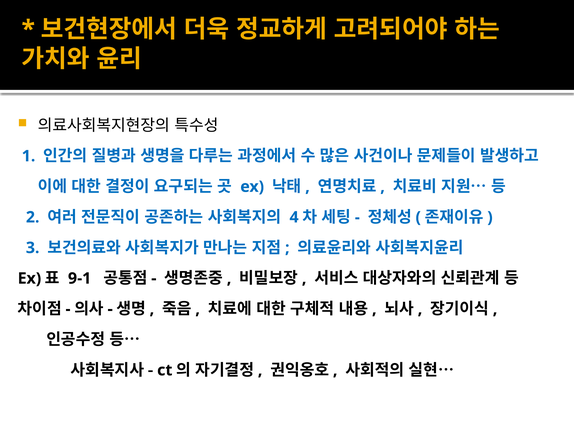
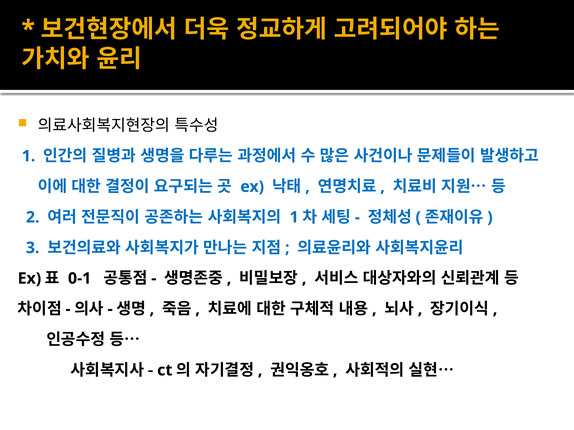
4: 4 -> 1 (294, 217)
9-1: 9-1 -> 0-1 (80, 279)
